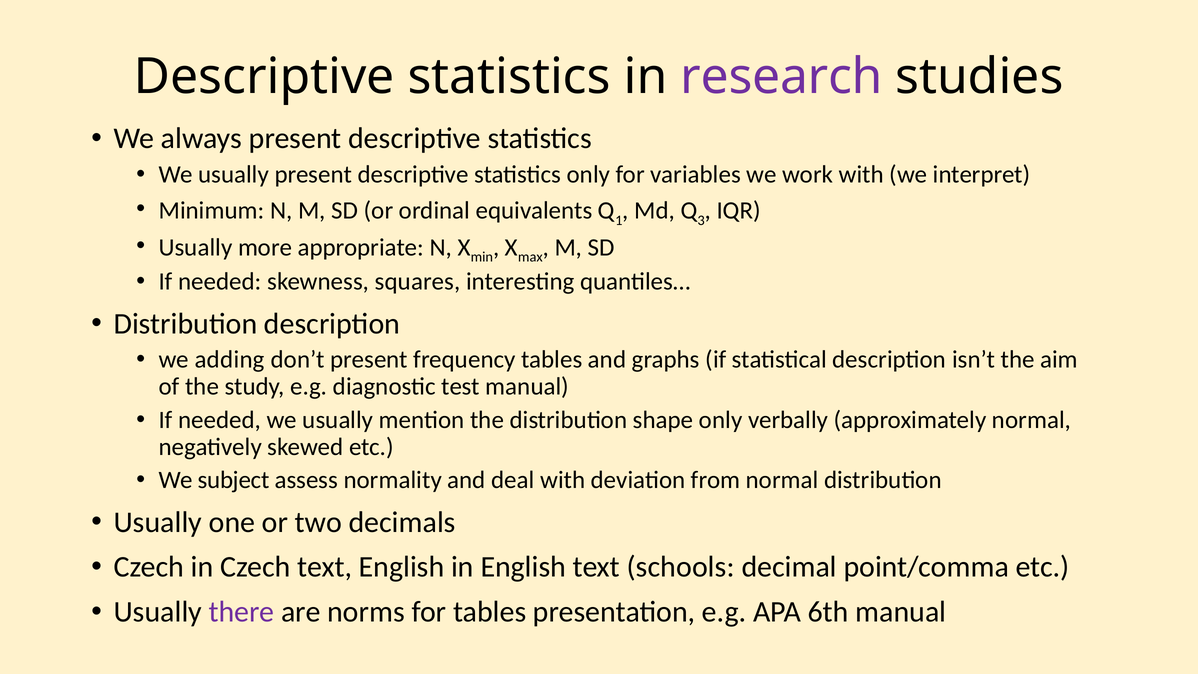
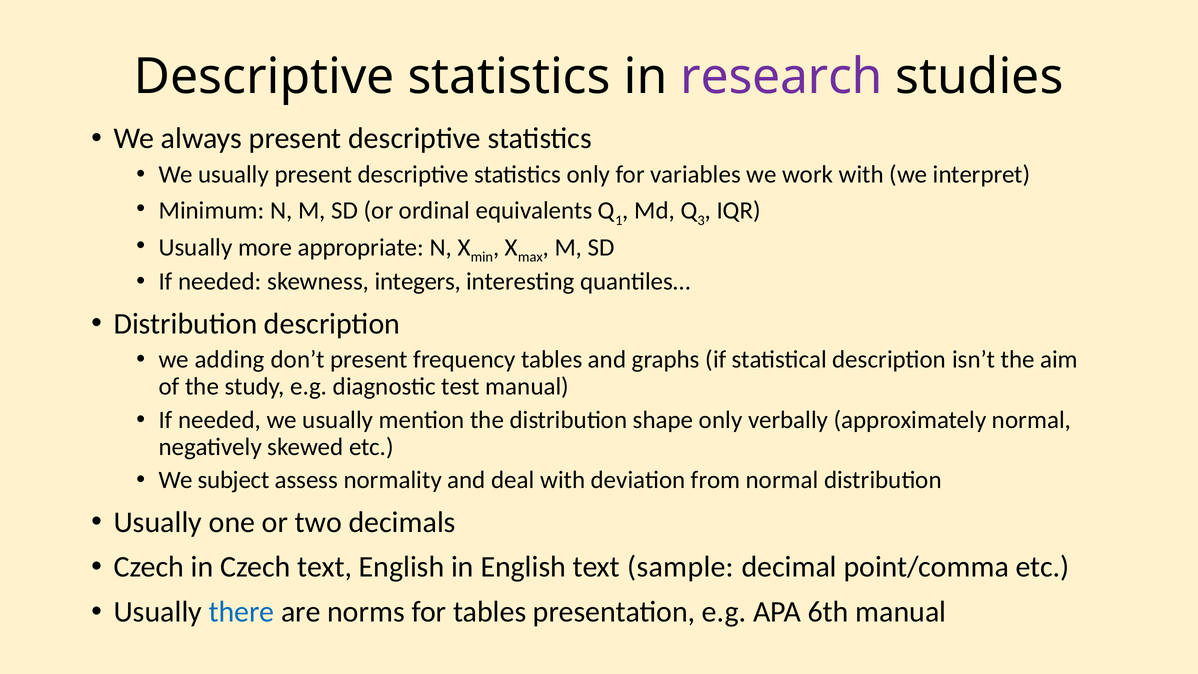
squares: squares -> integers (418, 282)
schools: schools -> sample (681, 567)
there colour: purple -> blue (242, 612)
